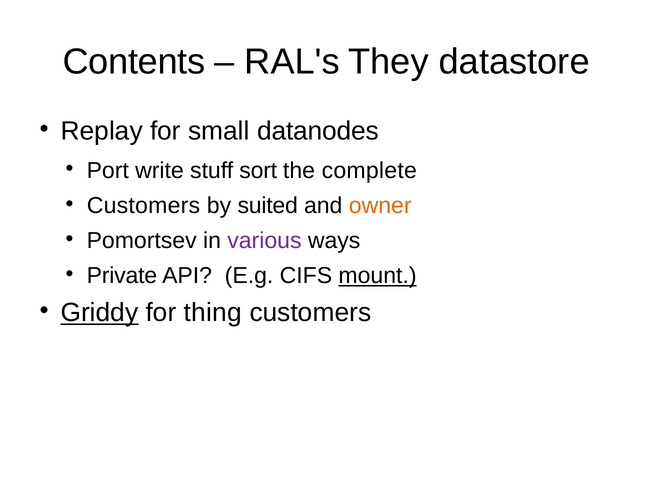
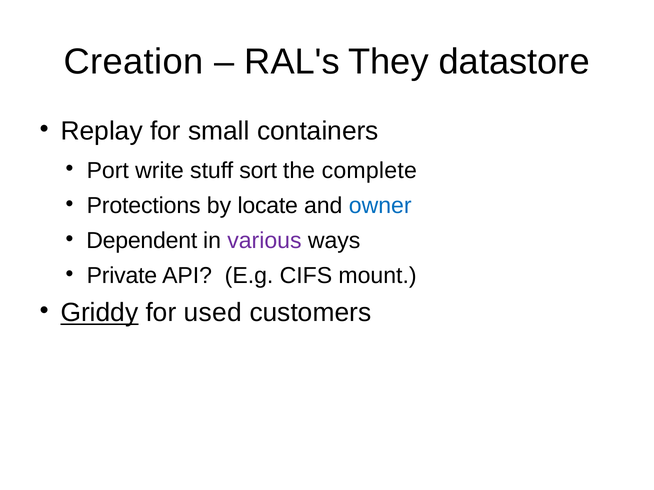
Contents: Contents -> Creation (134, 62)
datanodes: datanodes -> containers (318, 131)
Customers: Customers -> Protections (144, 206)
suited: suited -> locate (268, 206)
owner colour: orange -> blue (380, 206)
Pomortsev: Pomortsev -> Dependent (142, 241)
mount underline: present -> none (378, 276)
thing: thing -> used (213, 313)
